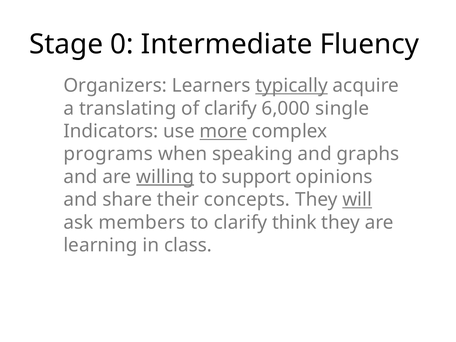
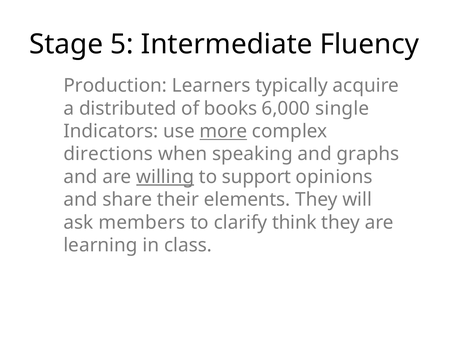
0: 0 -> 5 (122, 44)
Organizers: Organizers -> Production (115, 86)
typically underline: present -> none (292, 86)
translating: translating -> distributed (128, 108)
of clarify: clarify -> books (231, 108)
programs: programs -> directions (108, 154)
concepts: concepts -> elements (247, 200)
will underline: present -> none (357, 200)
